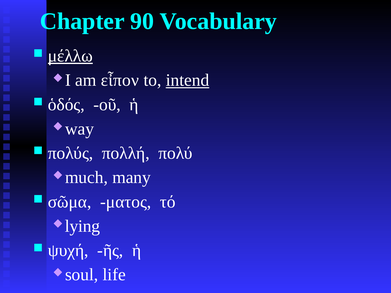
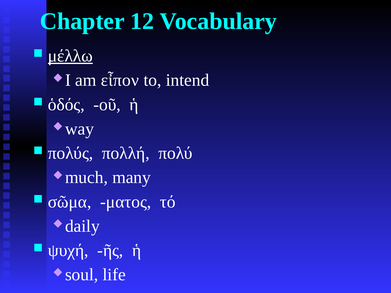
90: 90 -> 12 (142, 21)
intend underline: present -> none (188, 80)
lying: lying -> daily (82, 226)
